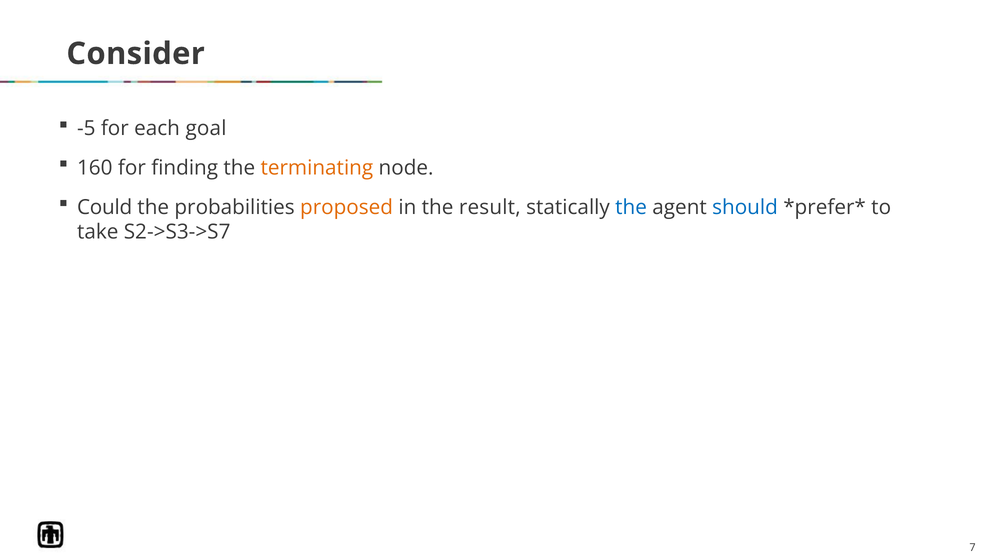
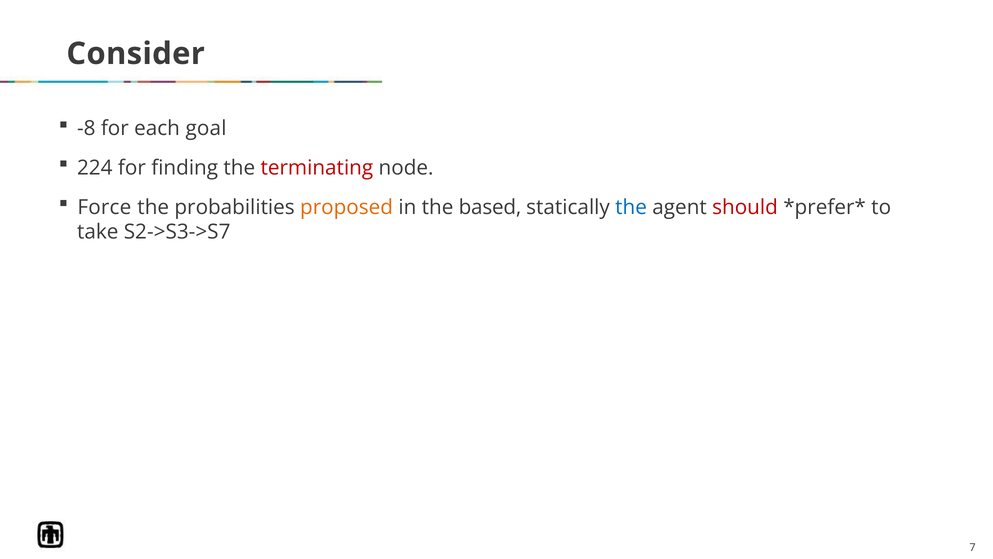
-5: -5 -> -8 (86, 128)
160: 160 -> 224 (95, 168)
terminating colour: orange -> red (317, 168)
Could: Could -> Force (104, 207)
result: result -> based (490, 207)
should colour: blue -> red (745, 207)
